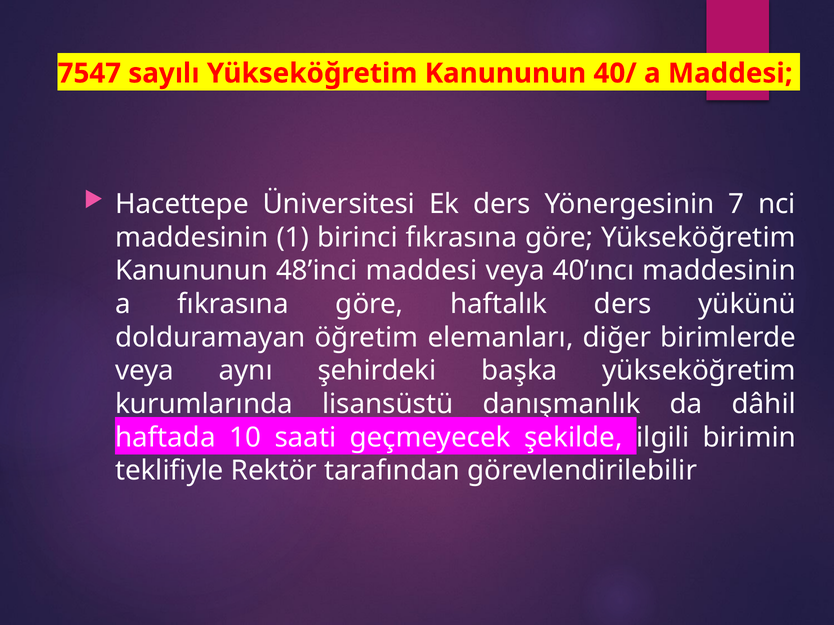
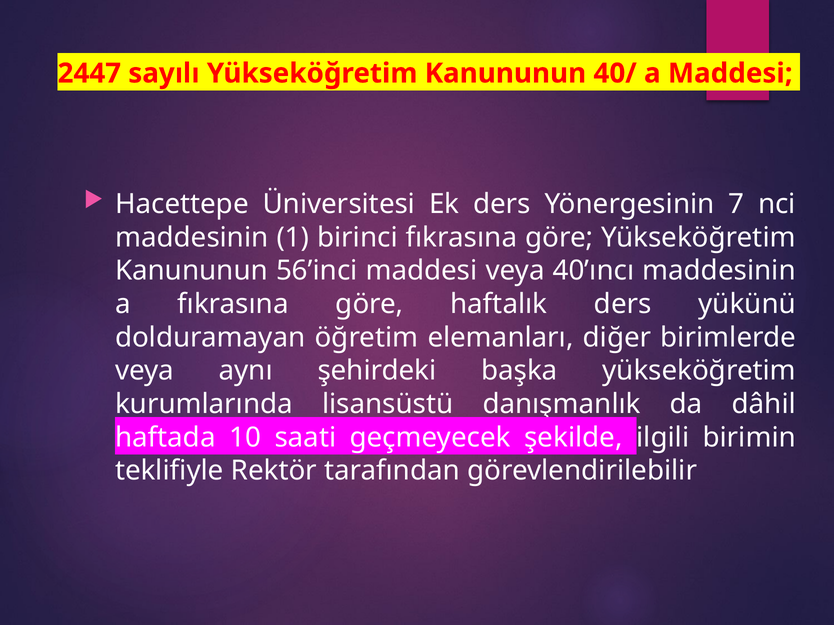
7547: 7547 -> 2447 (89, 73)
48’inci: 48’inci -> 56’inci (317, 271)
